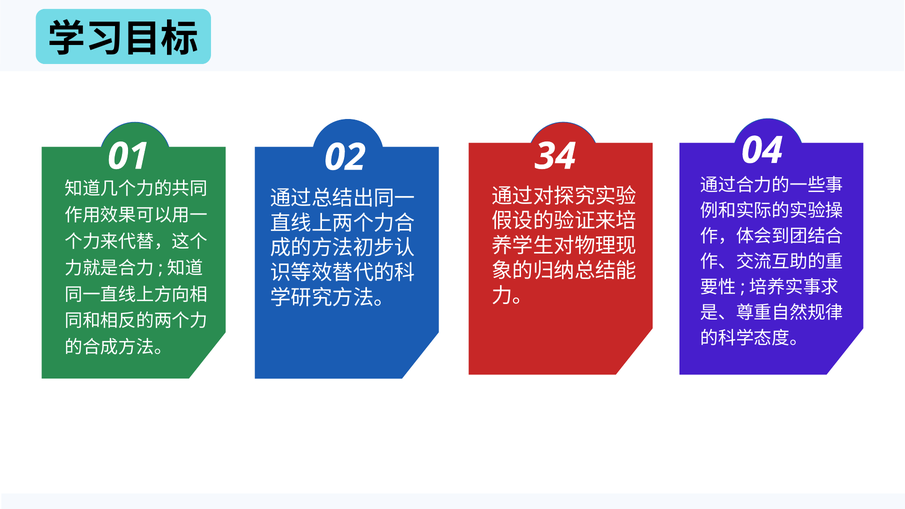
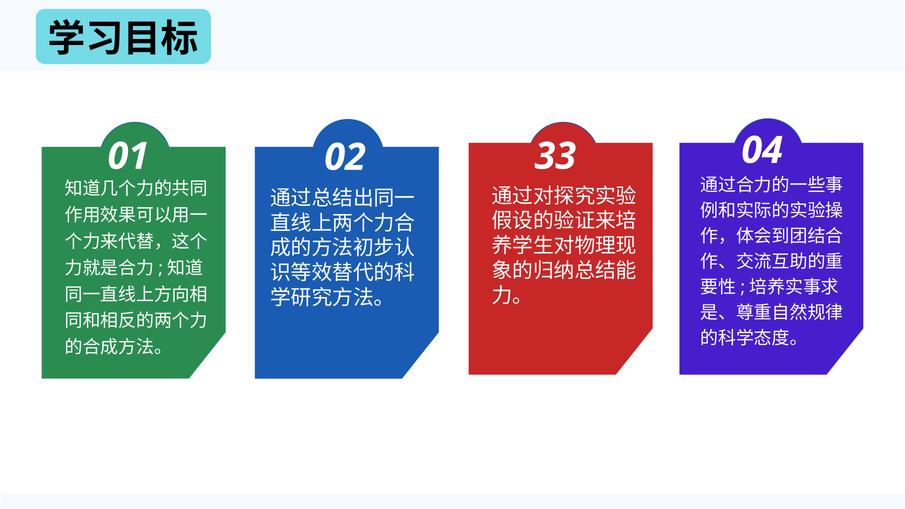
34: 34 -> 33 (555, 156)
